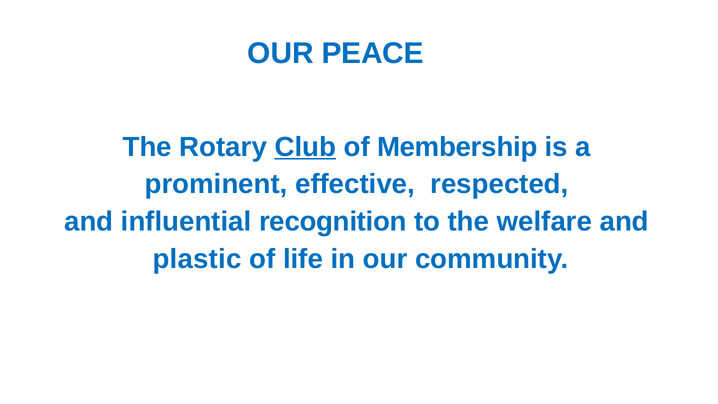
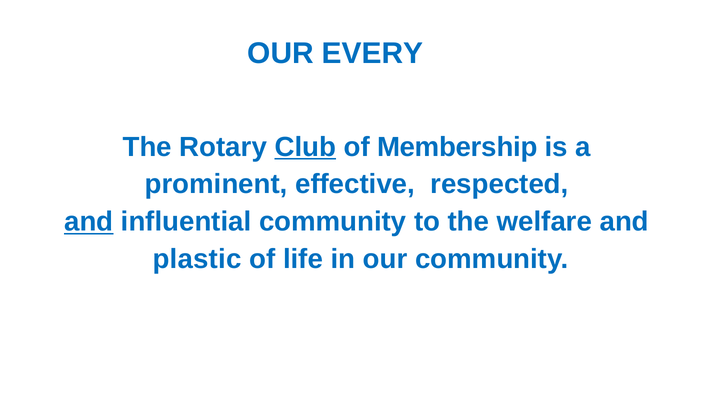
PEACE: PEACE -> EVERY (373, 54)
and underline: none -> present (89, 222)
influential recognition: recognition -> community (333, 222)
